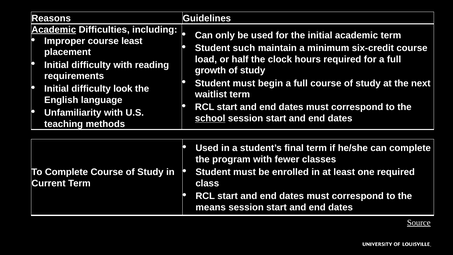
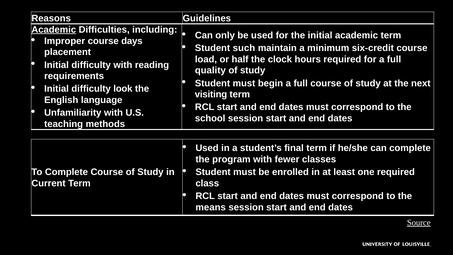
course least: least -> days (132, 41)
growth: growth -> quality (210, 70)
waitlist: waitlist -> visiting (211, 94)
school underline: present -> none (210, 118)
